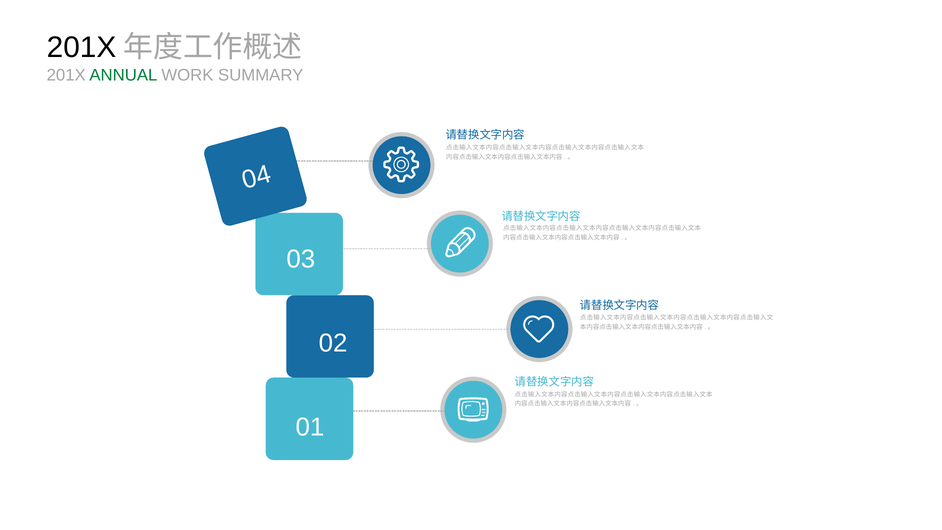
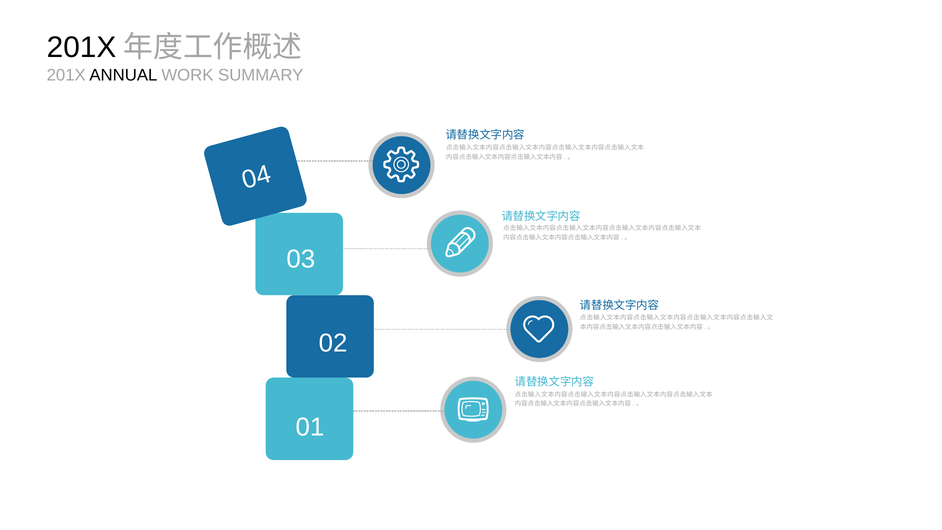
ANNUAL colour: green -> black (123, 75)
